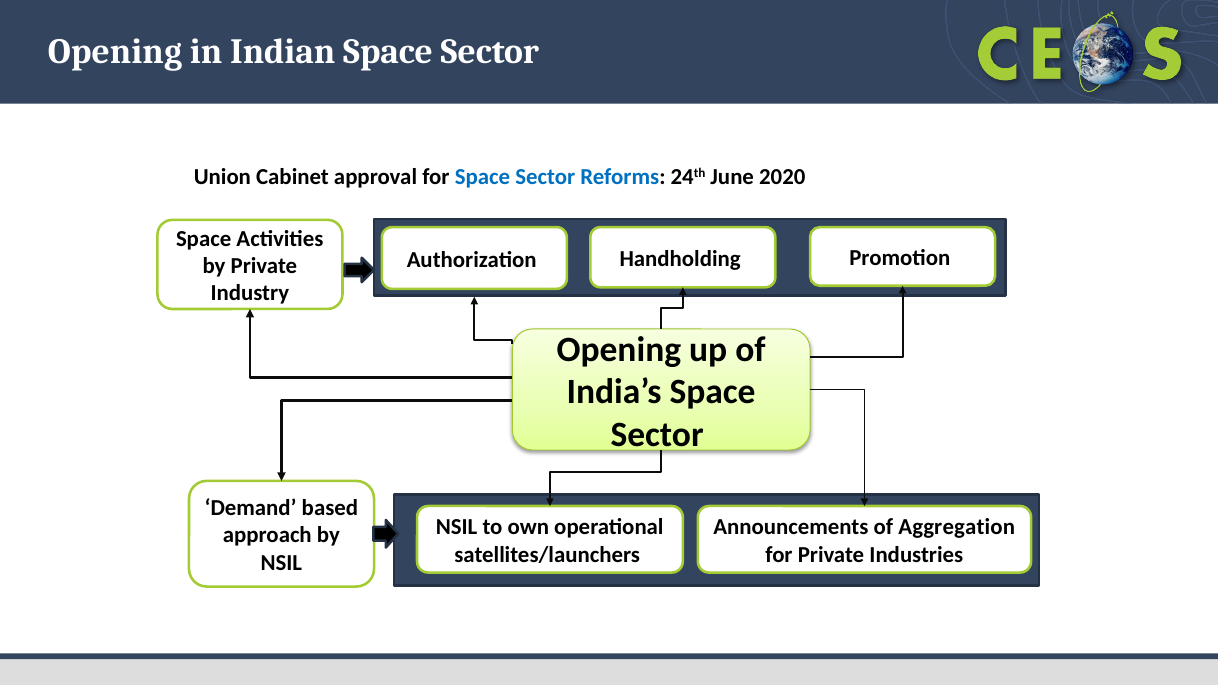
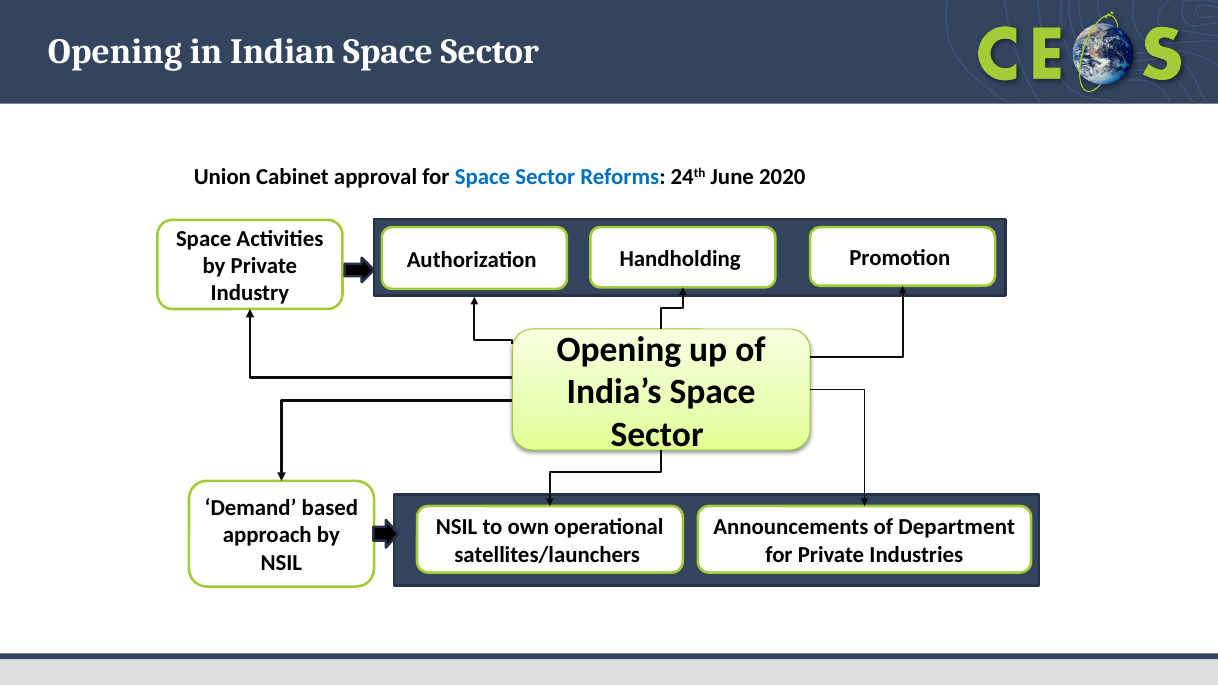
Aggregation: Aggregation -> Department (957, 527)
